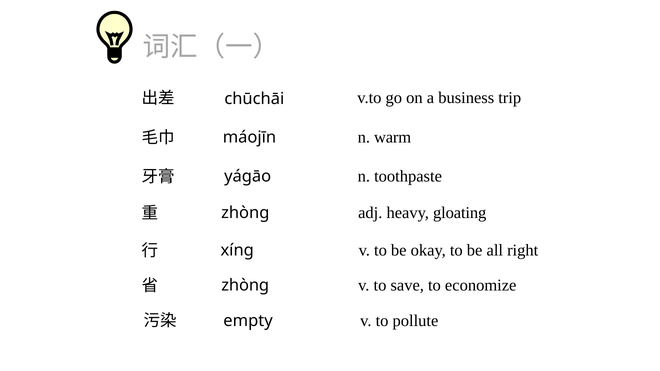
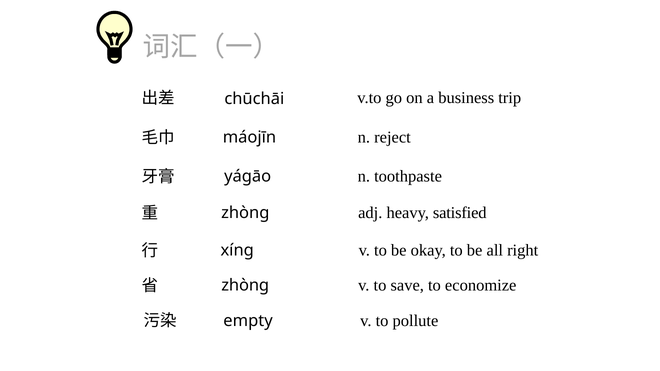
warm: warm -> reject (392, 137)
gloating: gloating -> satisfied (460, 213)
